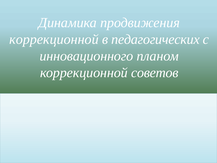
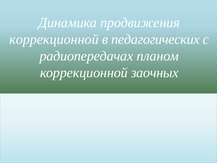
инновационного: инновационного -> радиопередачах (86, 56)
советов: советов -> заочных (155, 73)
